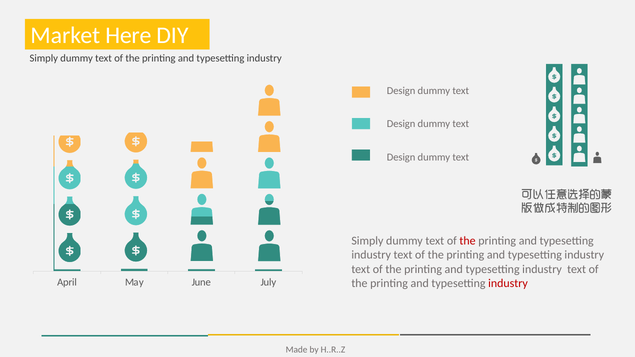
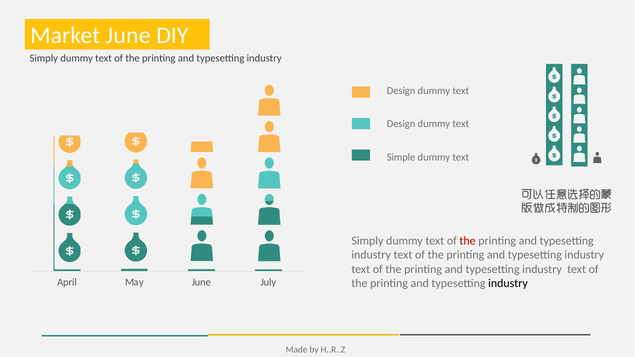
Market Here: Here -> June (128, 36)
Design: Design -> Simple (401, 158)
industry colour: red -> black (508, 284)
